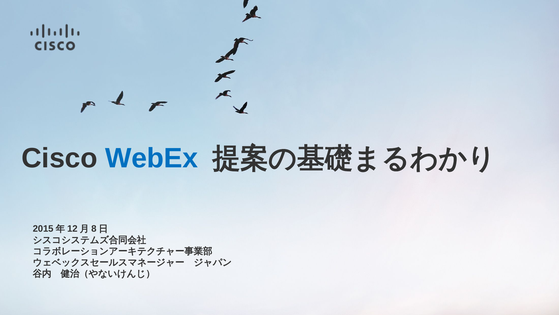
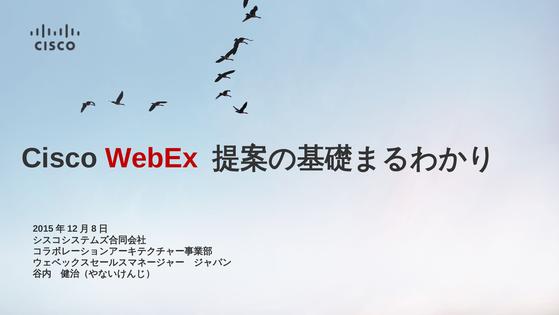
WebEx colour: blue -> red (152, 158)
